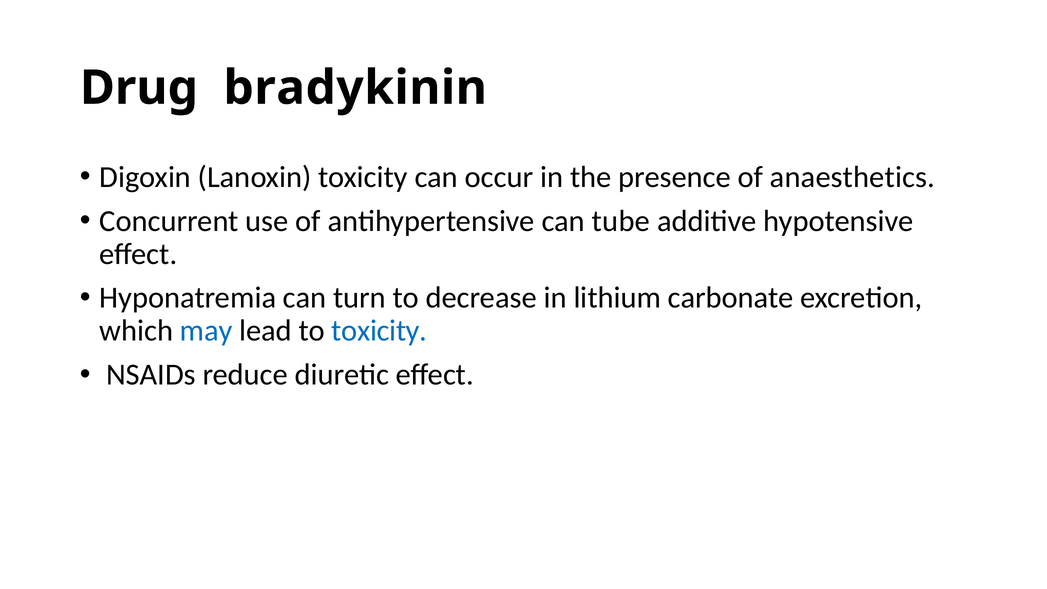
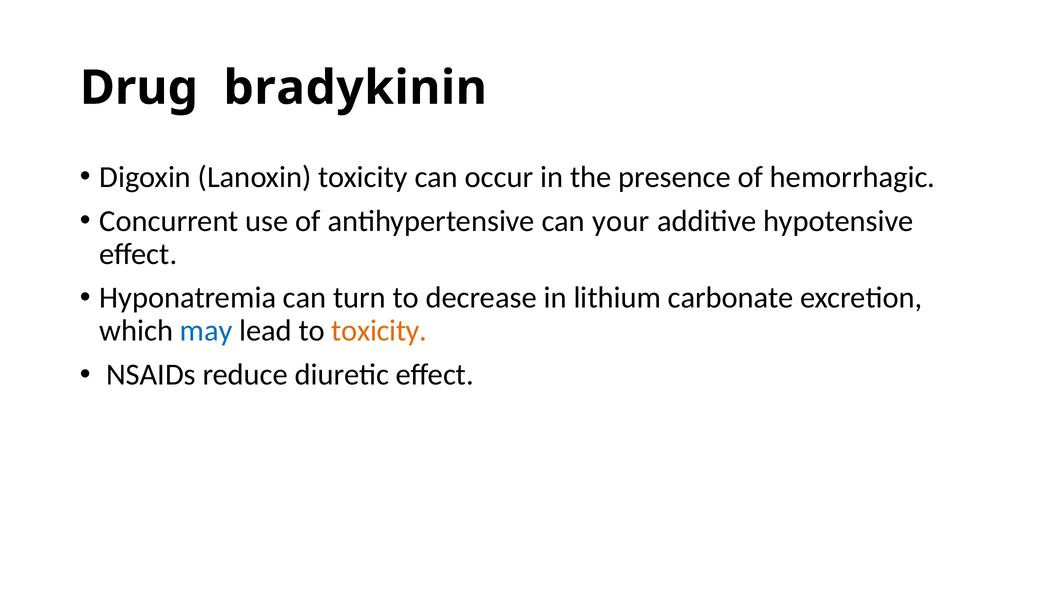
anaesthetics: anaesthetics -> hemorrhagic (853, 177)
tube: tube -> your (621, 221)
toxicity colour: blue -> orange (379, 331)
